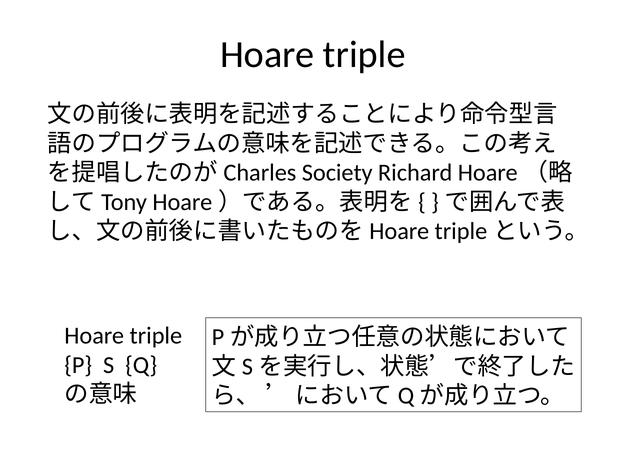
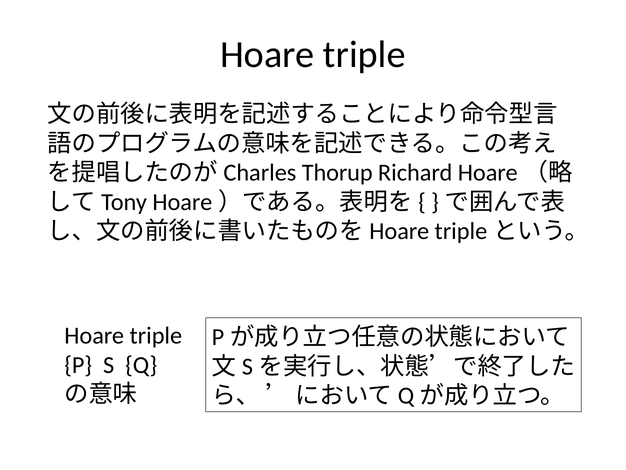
Society: Society -> Thorup (337, 173)
